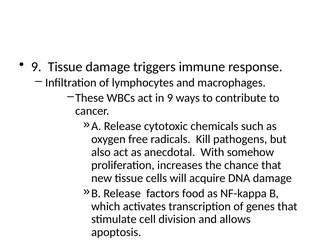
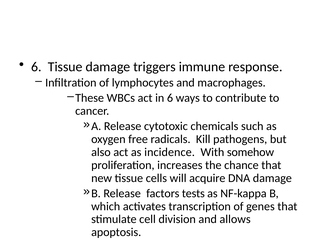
9: 9 -> 6 (36, 67)
in 9: 9 -> 6 (170, 98)
anecdotal: anecdotal -> incidence (170, 152)
food: food -> tests (193, 193)
